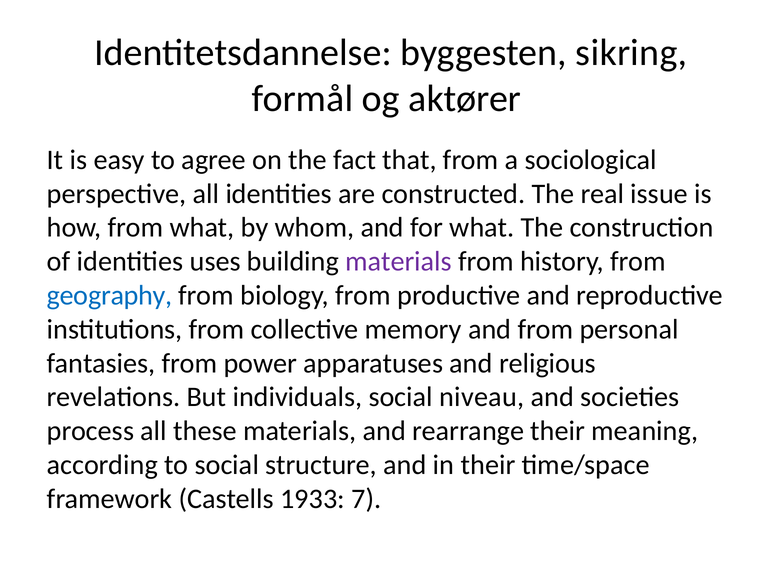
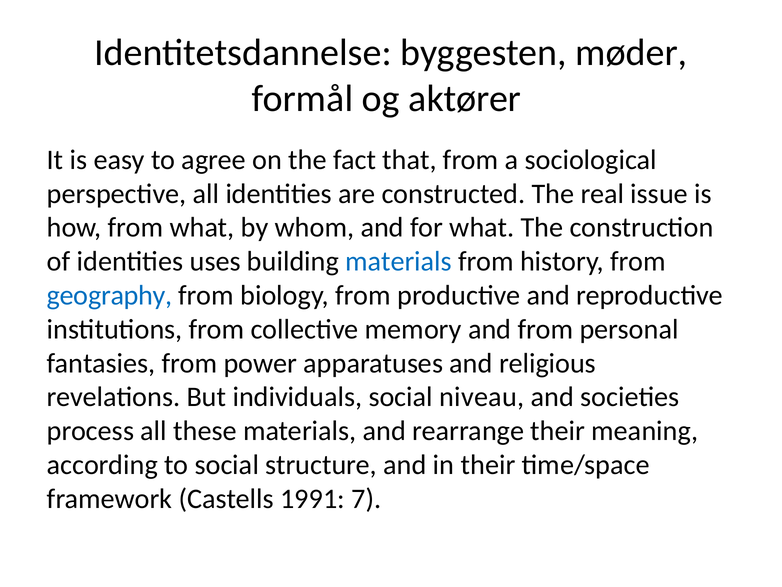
sikring: sikring -> møder (631, 53)
materials colour: purple -> blue (399, 261)
1933: 1933 -> 1991 (312, 498)
